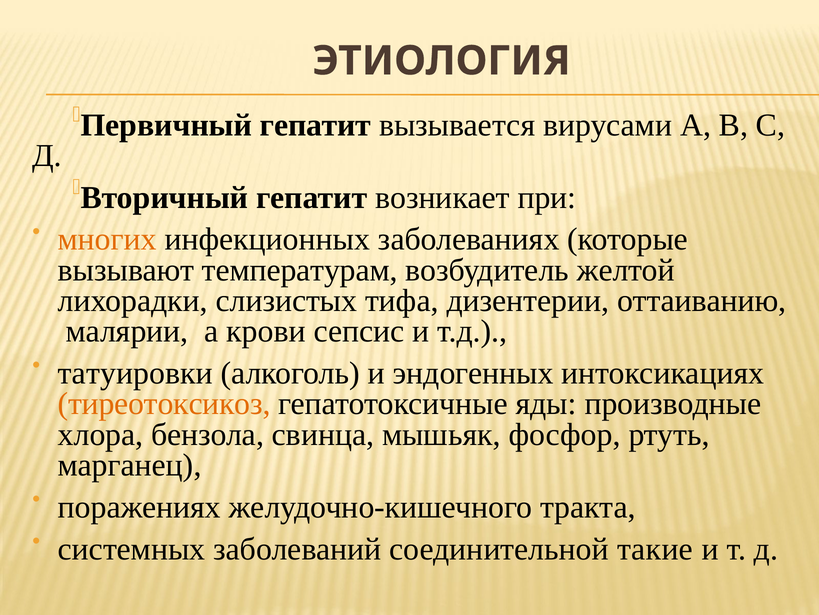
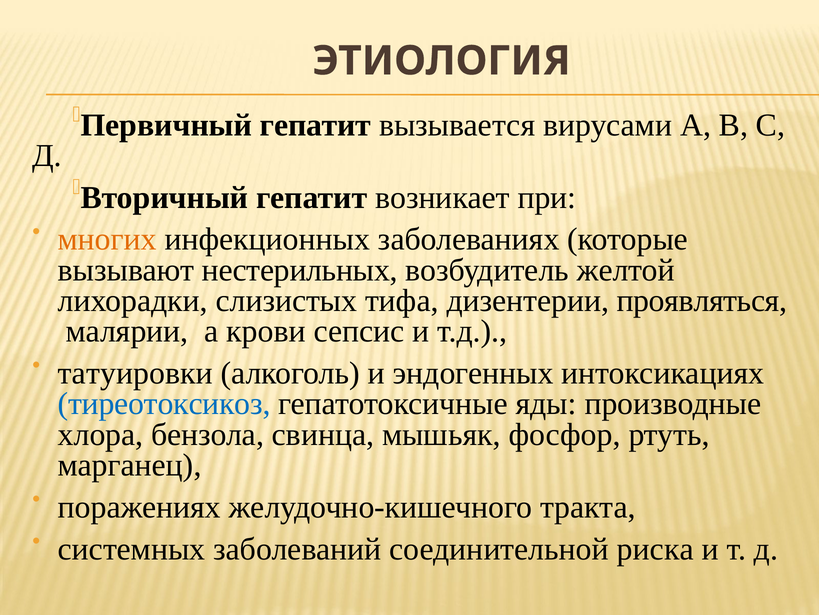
температурам: температурам -> нестерильных (300, 270)
оттаиванию: оттаиванию -> проявляться (702, 300)
тиреотоксикоз colour: orange -> blue (164, 403)
такие: такие -> риска (655, 548)
